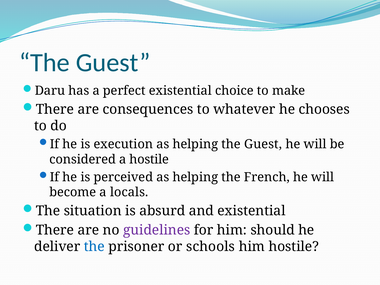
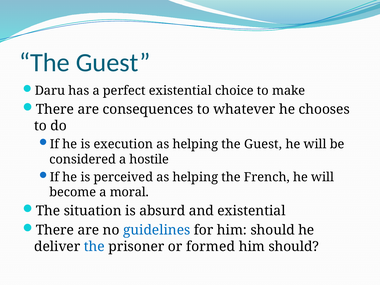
locals: locals -> moral (129, 192)
guidelines colour: purple -> blue (157, 230)
schools: schools -> formed (211, 247)
hostile: hostile -> should (294, 247)
